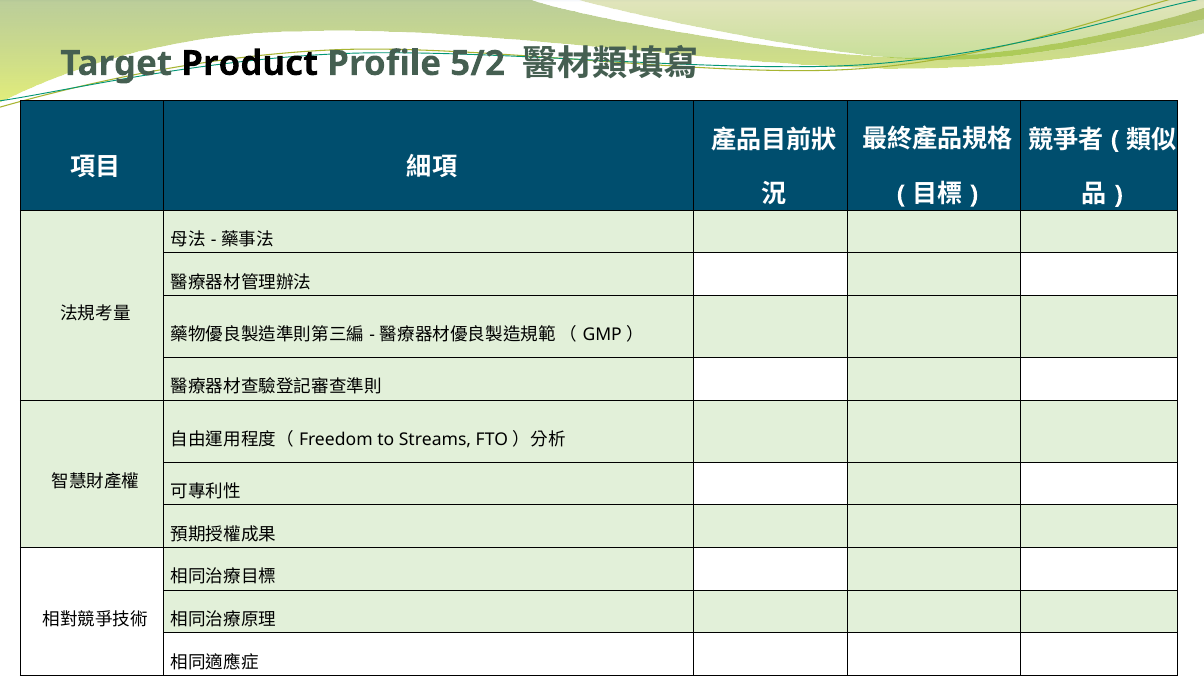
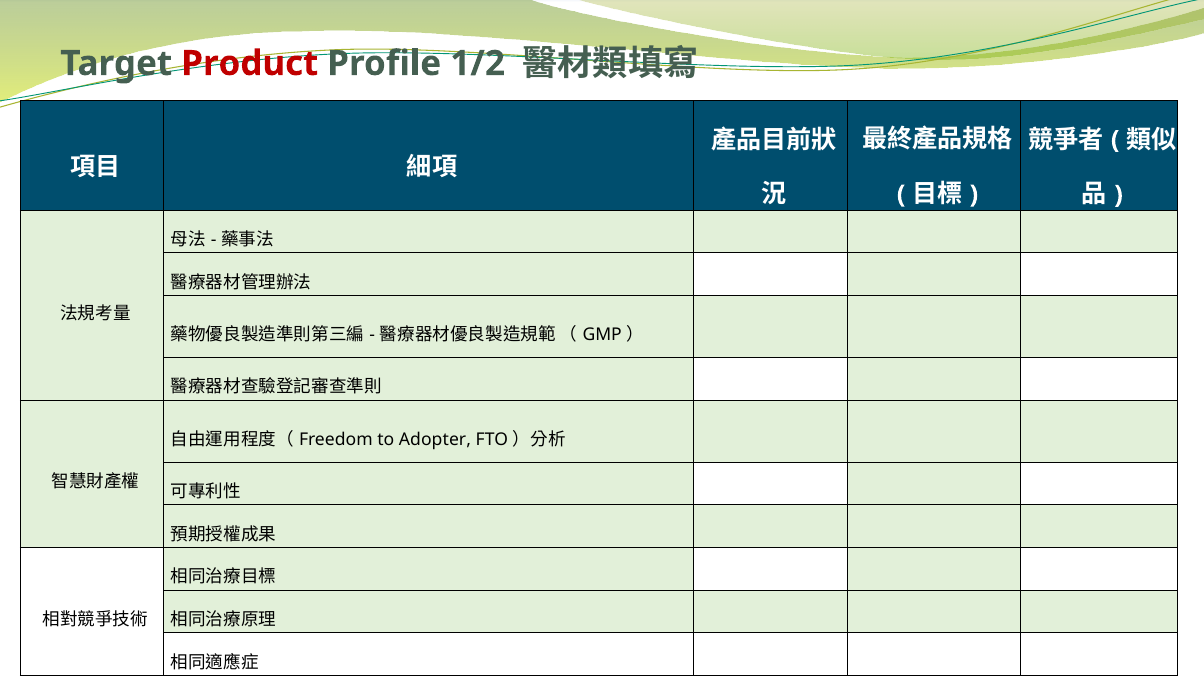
Product colour: black -> red (250, 63)
5/2: 5/2 -> 1/2 (478, 63)
Streams: Streams -> Adopter (435, 440)
